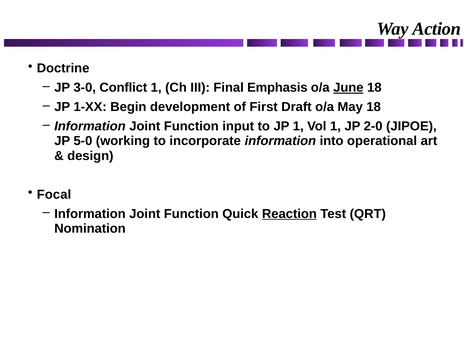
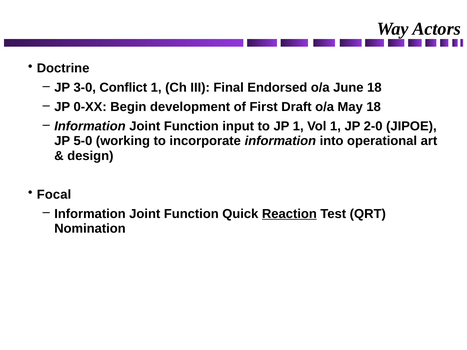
Action: Action -> Actors (437, 29)
Emphasis: Emphasis -> Endorsed (277, 88)
June underline: present -> none (348, 88)
1-XX: 1-XX -> 0-XX (90, 107)
